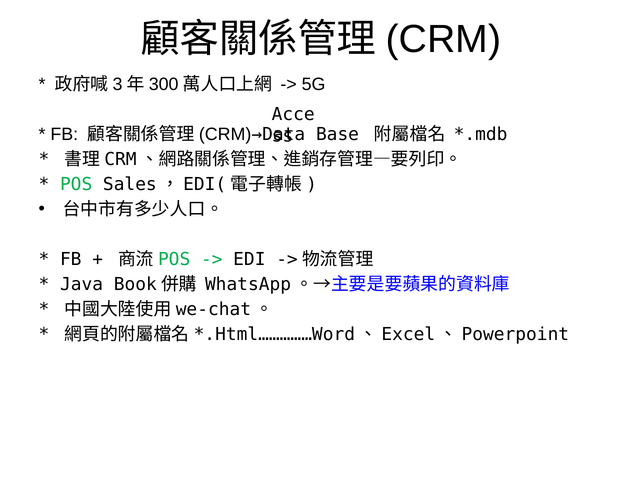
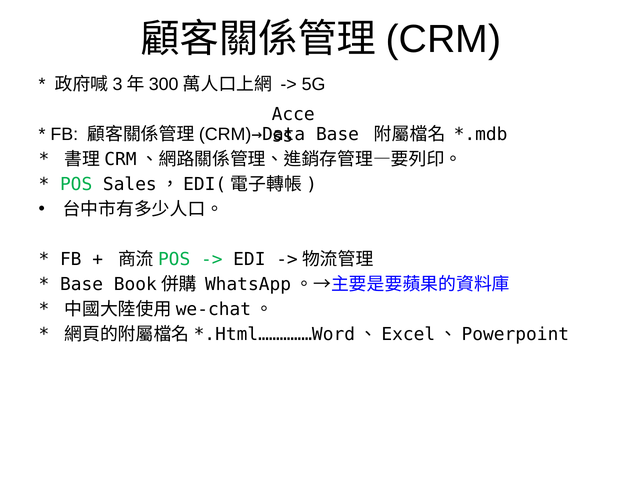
Java: Java -> Base (82, 284)
